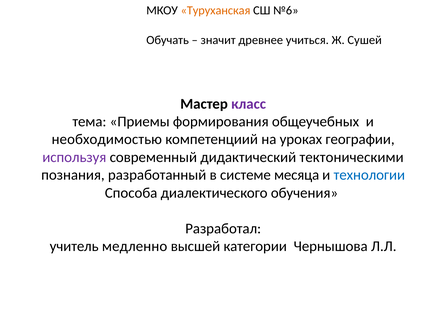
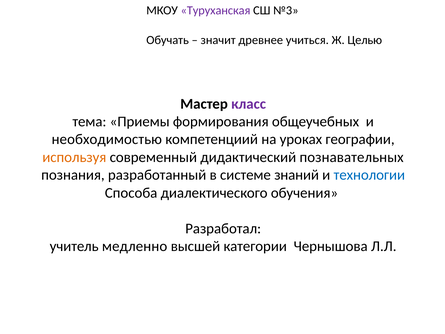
Туруханская colour: orange -> purple (215, 10)
№6: №6 -> №3 (286, 10)
Сушей: Сушей -> Целью (365, 40)
используя colour: purple -> orange (74, 157)
тектоническими: тектоническими -> познавательных (352, 157)
месяца: месяца -> знаний (297, 175)
